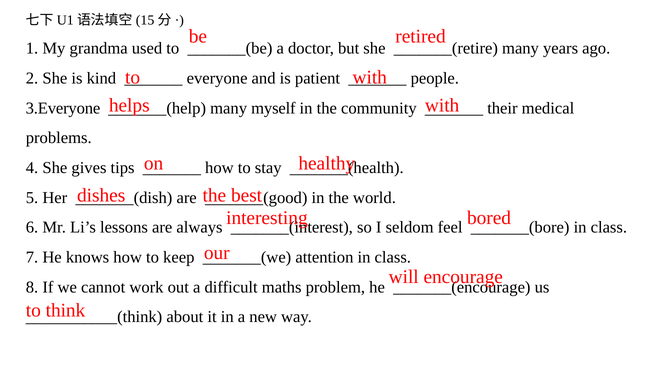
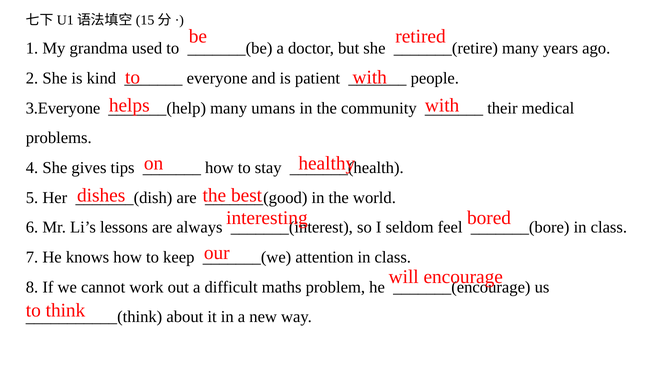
myself: myself -> umans (273, 108)
